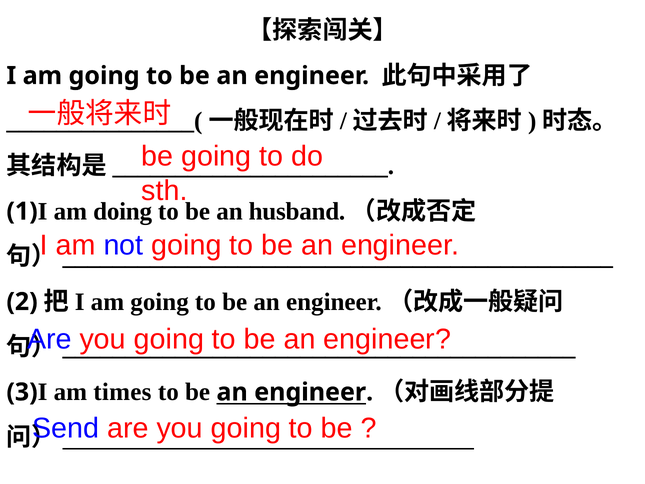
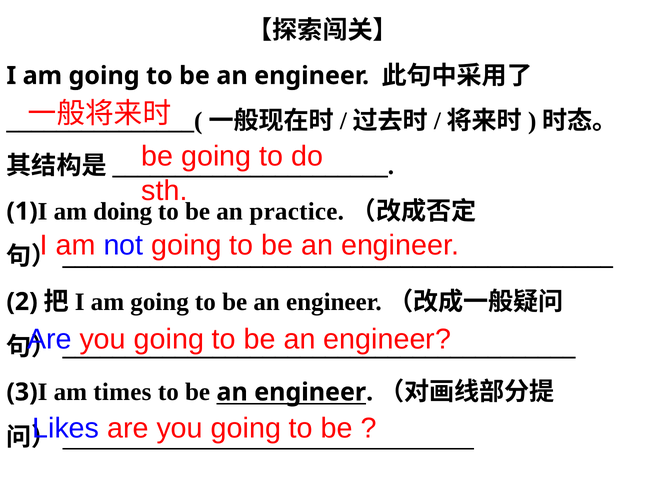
husband: husband -> practice (297, 211)
Send: Send -> Likes (66, 428)
